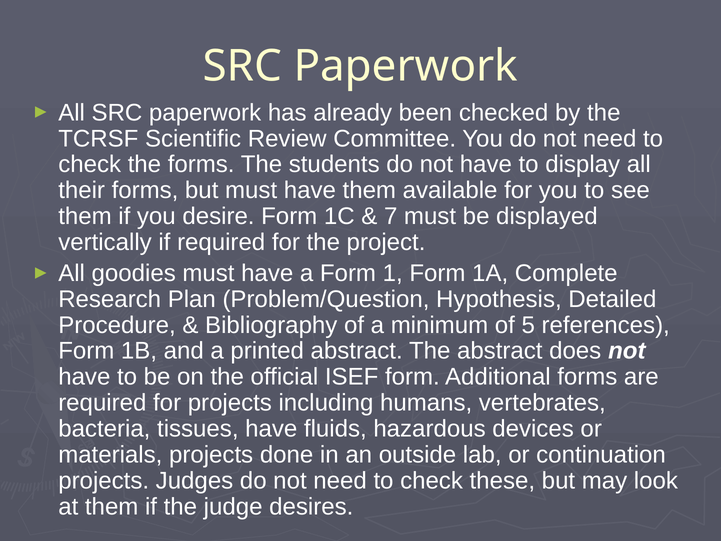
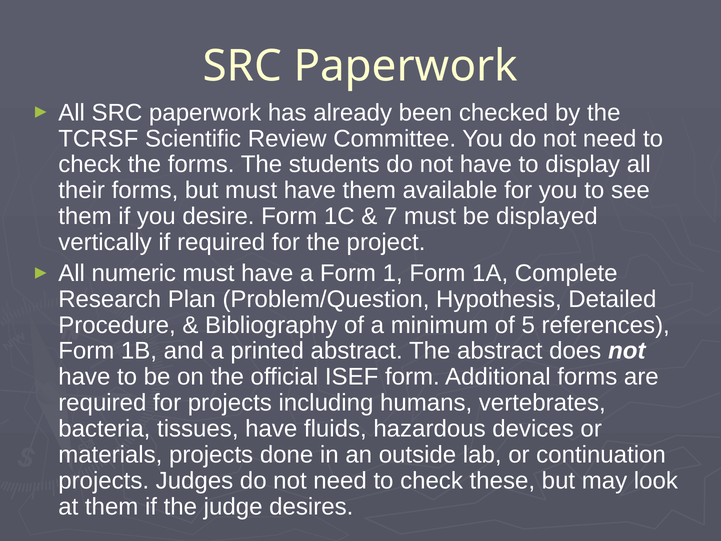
goodies: goodies -> numeric (134, 273)
